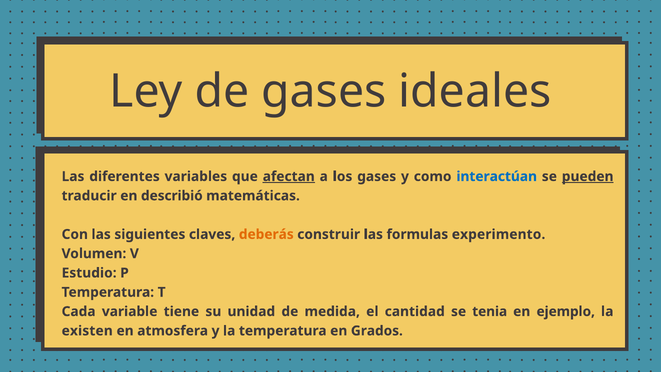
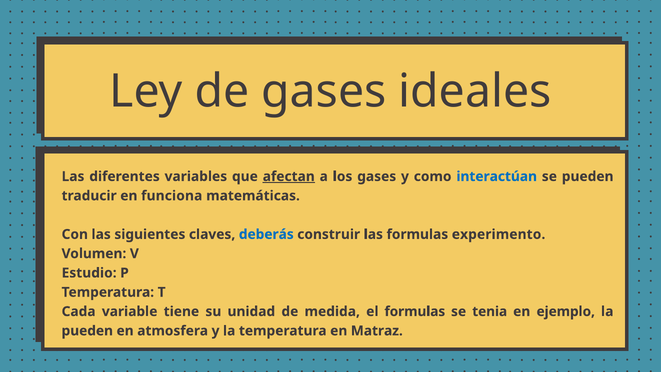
pueden underline: present -> none (588, 176)
describió: describió -> funciona (172, 196)
deberás colour: orange -> blue (266, 234)
el cantidad: cantidad -> formulas (415, 311)
existen: existen -> pueden (87, 331)
Grados: Grados -> Matraz (377, 331)
